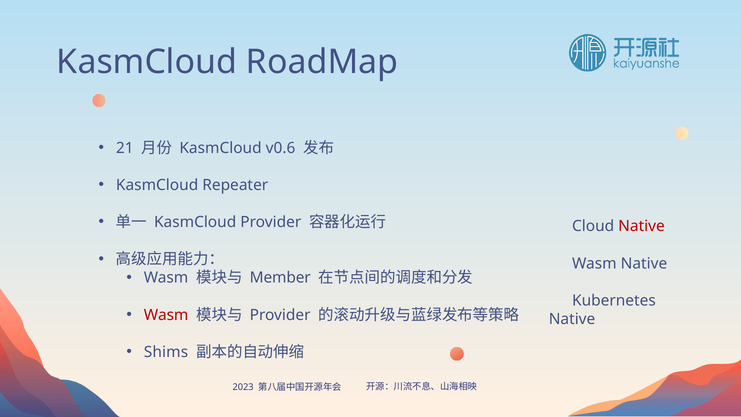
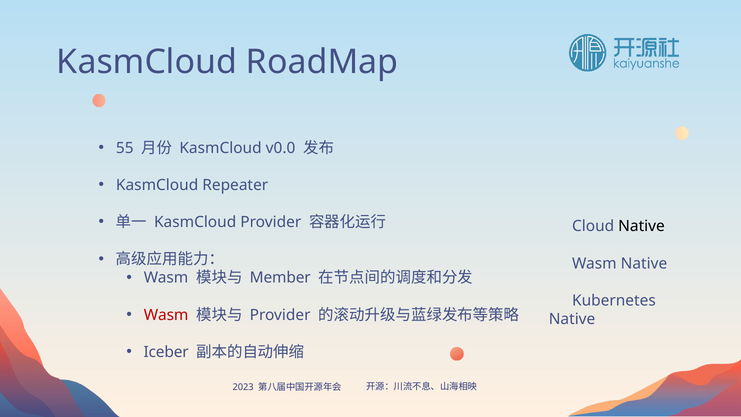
21: 21 -> 55 (125, 148)
v0.6: v0.6 -> v0.0 (281, 148)
Native colour: red -> black (642, 226)
Shims: Shims -> Iceber (166, 352)
